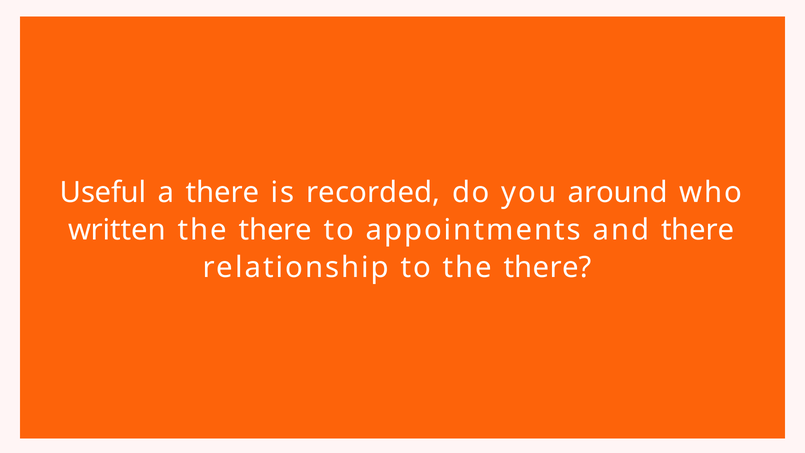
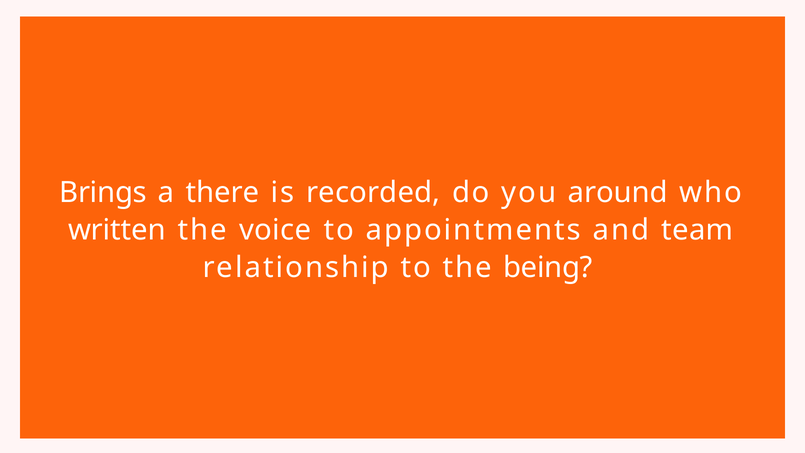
Useful: Useful -> Brings (103, 193)
there: there -> voice (275, 230)
and there: there -> team (697, 230)
to the there: there -> being (548, 268)
